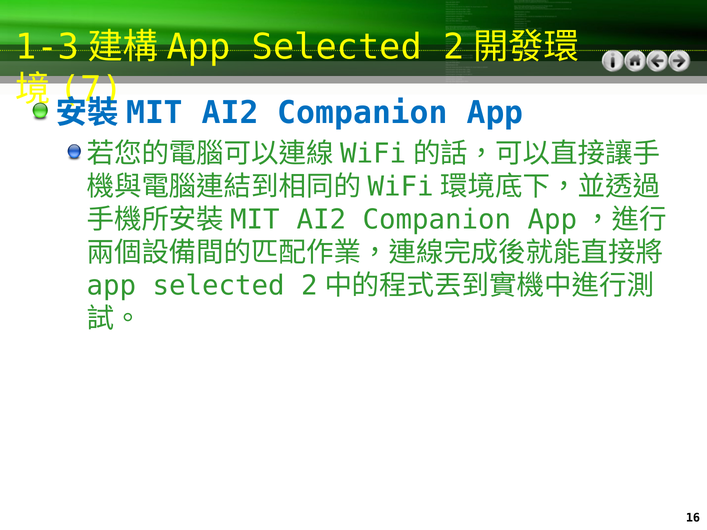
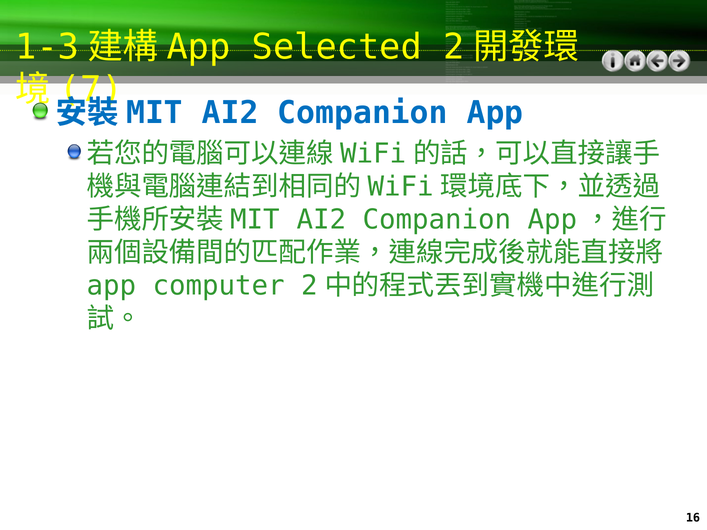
app selected: selected -> computer (219, 286)
